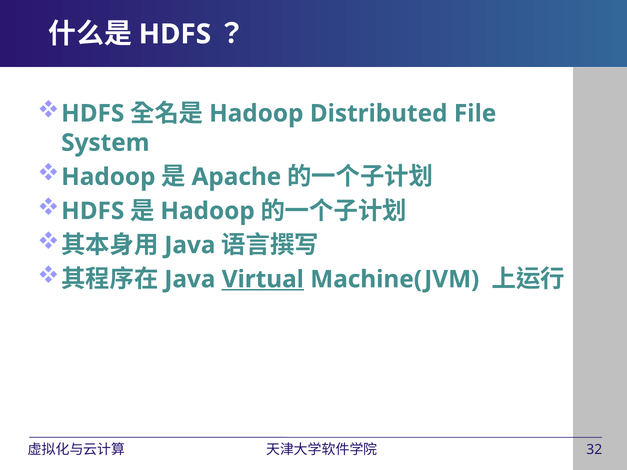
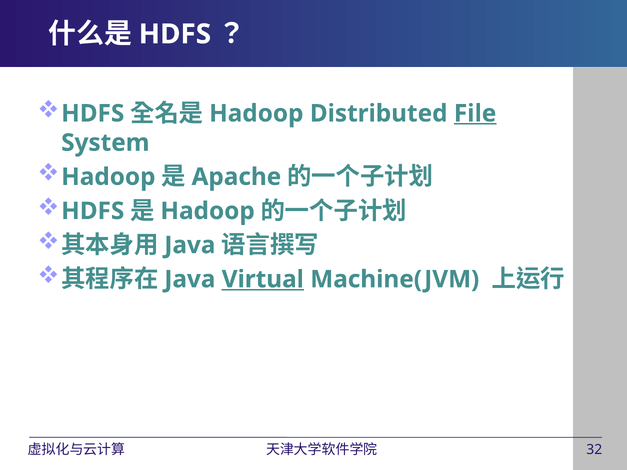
File underline: none -> present (475, 114)
